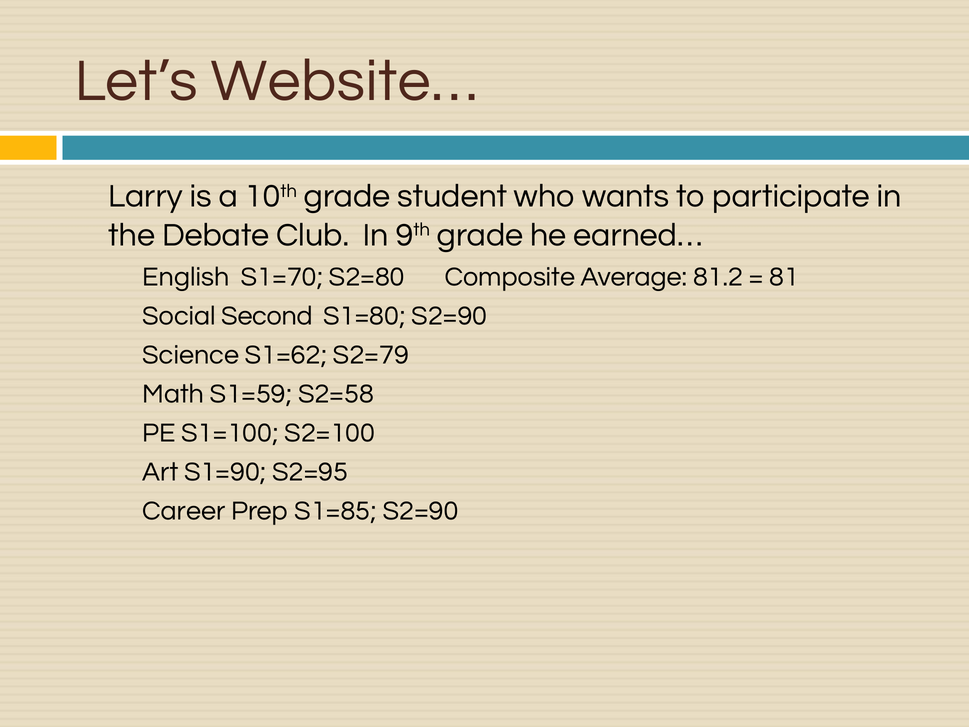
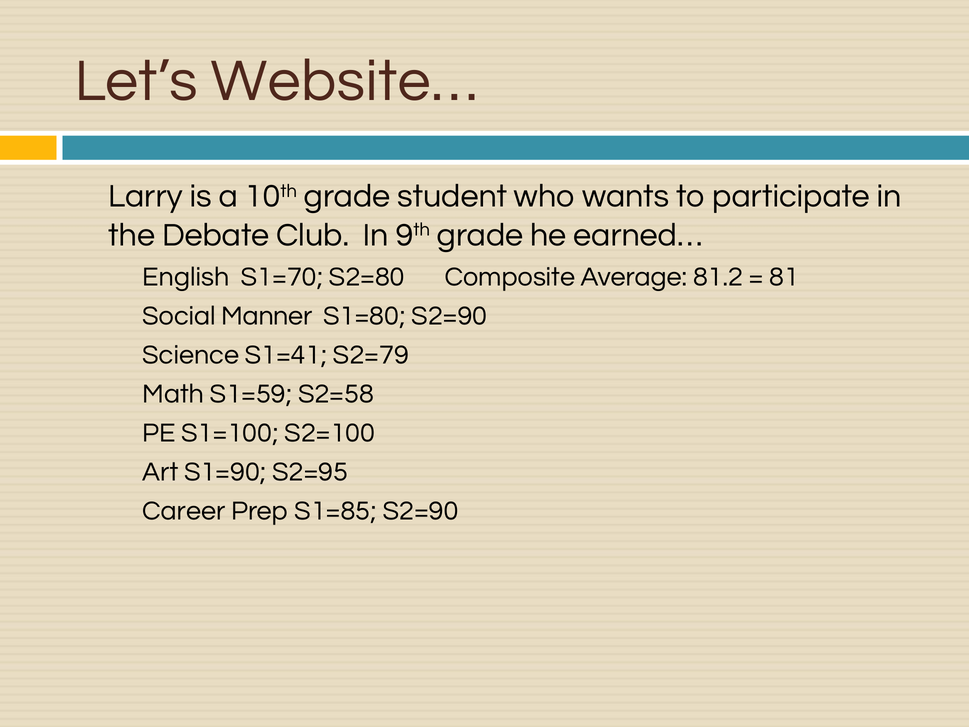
Second: Second -> Manner (267, 316)
S1=62: S1=62 -> S1=41 (286, 355)
